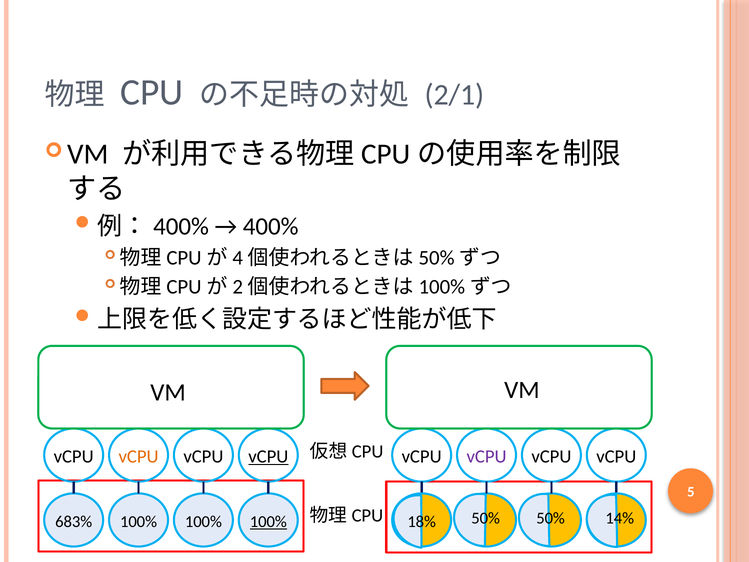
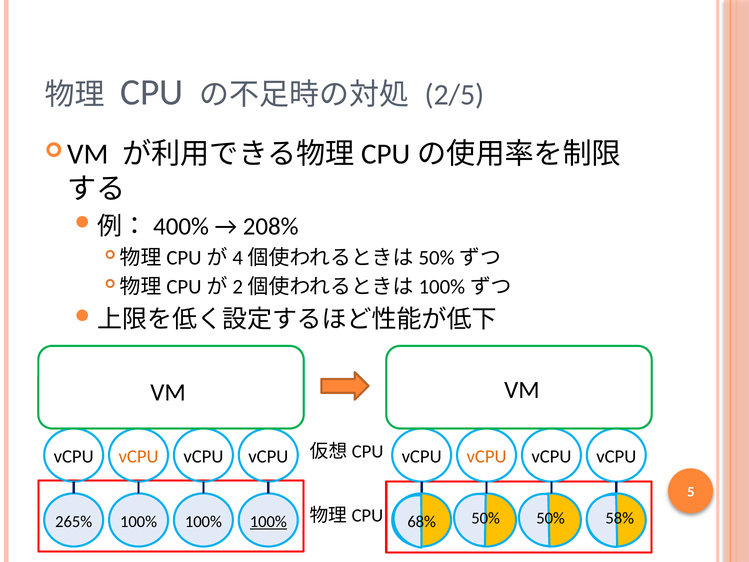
2/1: 2/1 -> 2/5 (455, 95)
400%: 400% -> 208% (271, 226)
vCPU underline: present -> none (268, 456)
vCPU colour: purple -> orange (487, 456)
18%: 18% -> 68% (422, 522)
14%: 14% -> 58% (620, 518)
683%: 683% -> 265% (74, 522)
